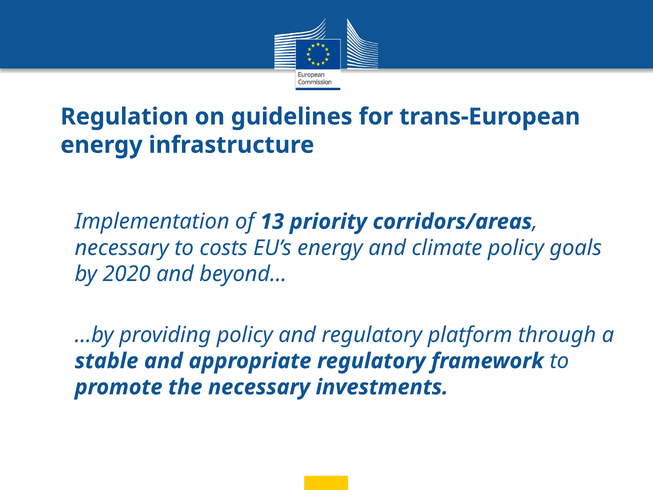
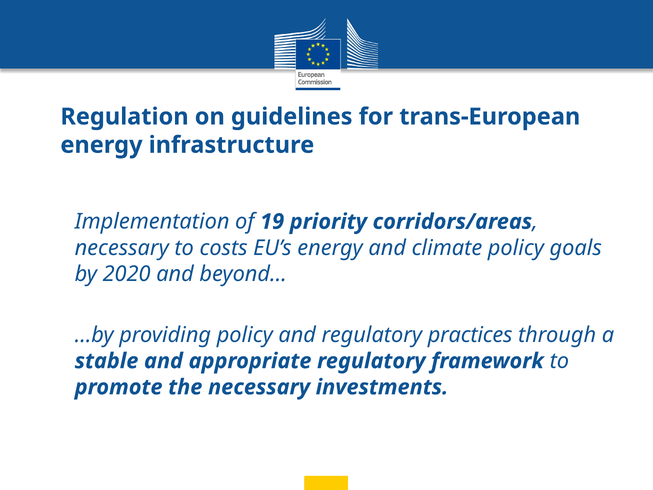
13: 13 -> 19 (272, 222)
platform: platform -> practices (470, 335)
